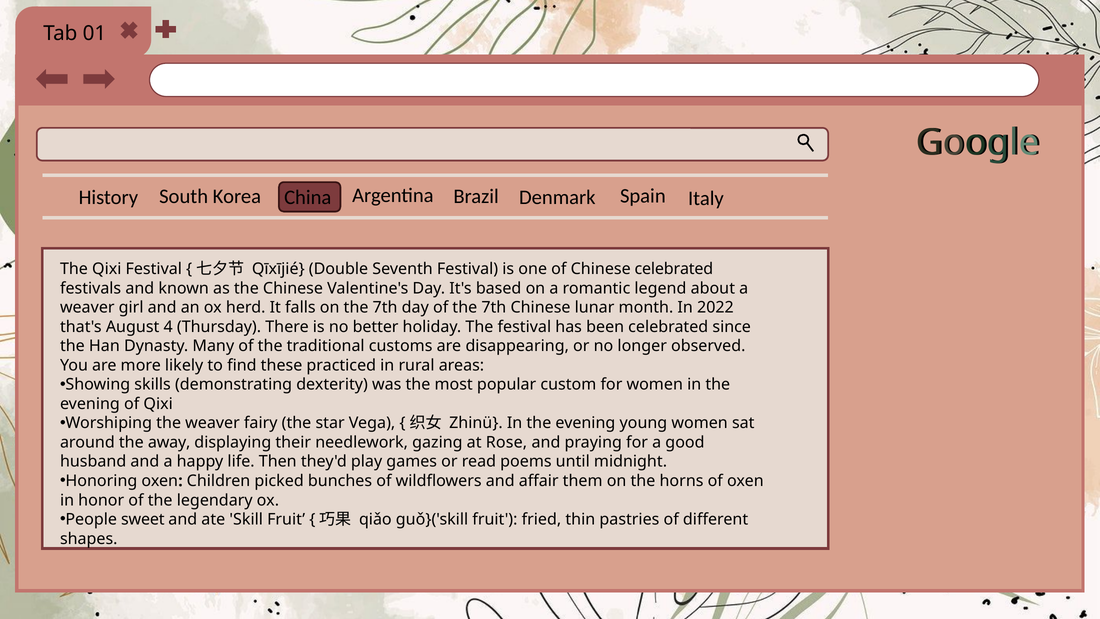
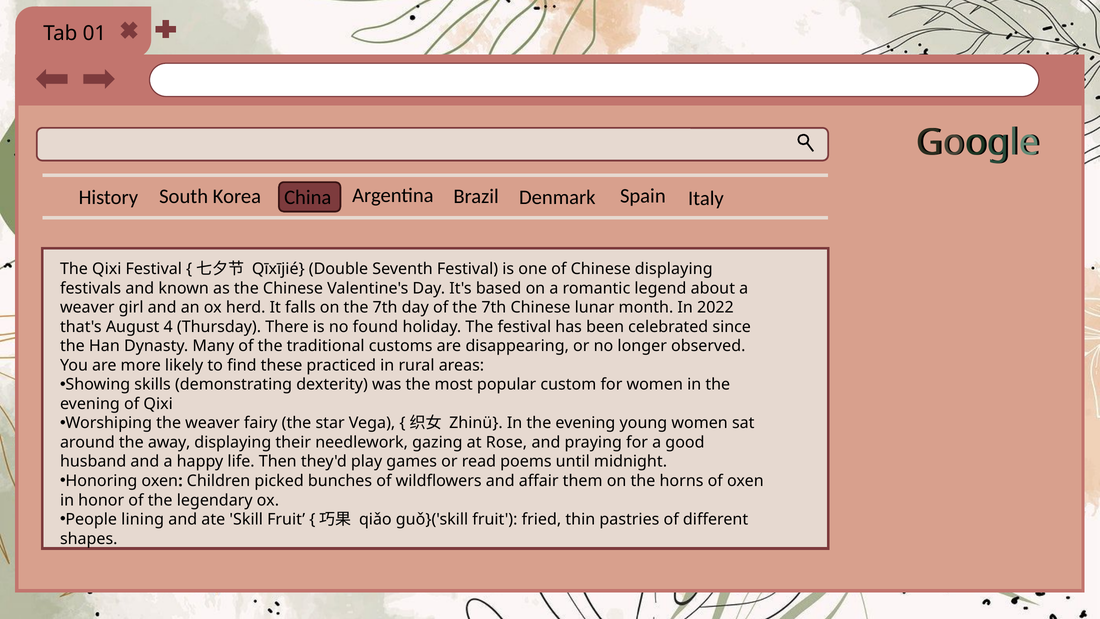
Chinese celebrated: celebrated -> displaying (674, 269)
better: better -> found (375, 327)
sweet: sweet -> lining (143, 519)
